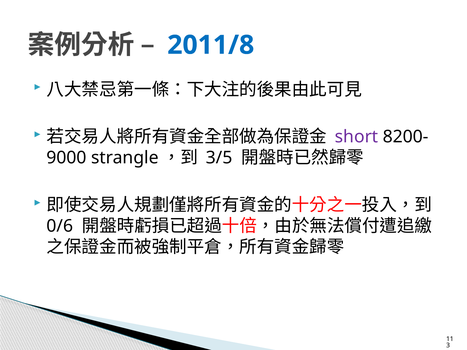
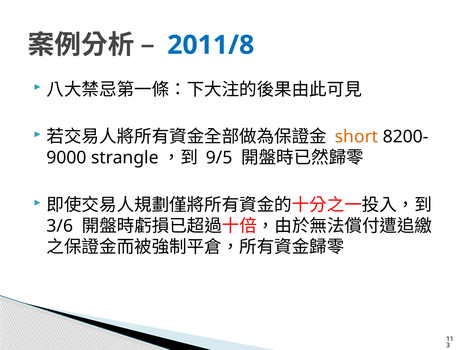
short colour: purple -> orange (357, 137)
3/5: 3/5 -> 9/5 (219, 158)
0/6: 0/6 -> 3/6 (60, 226)
